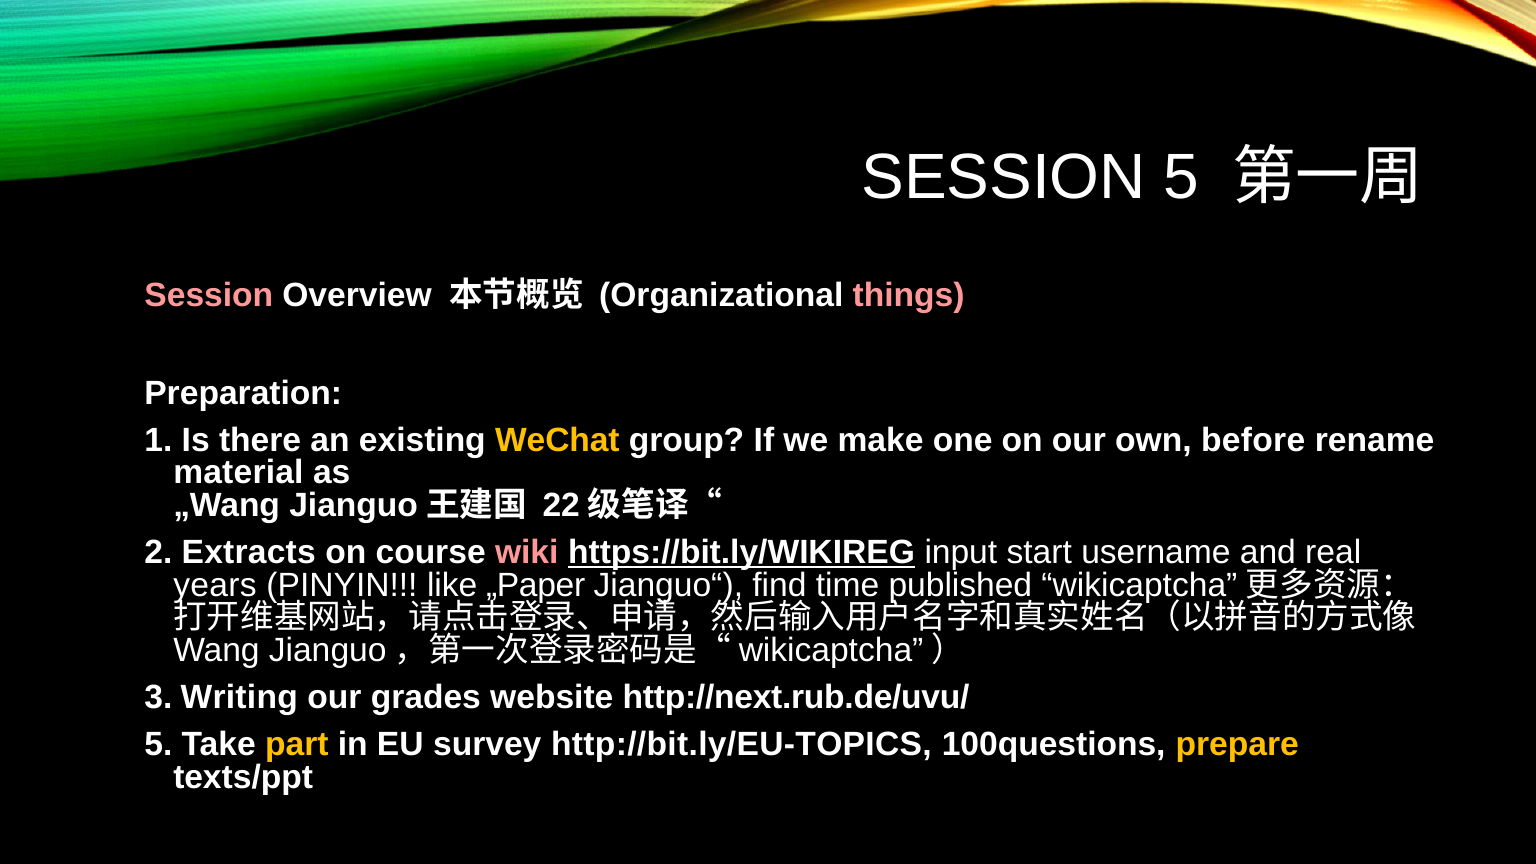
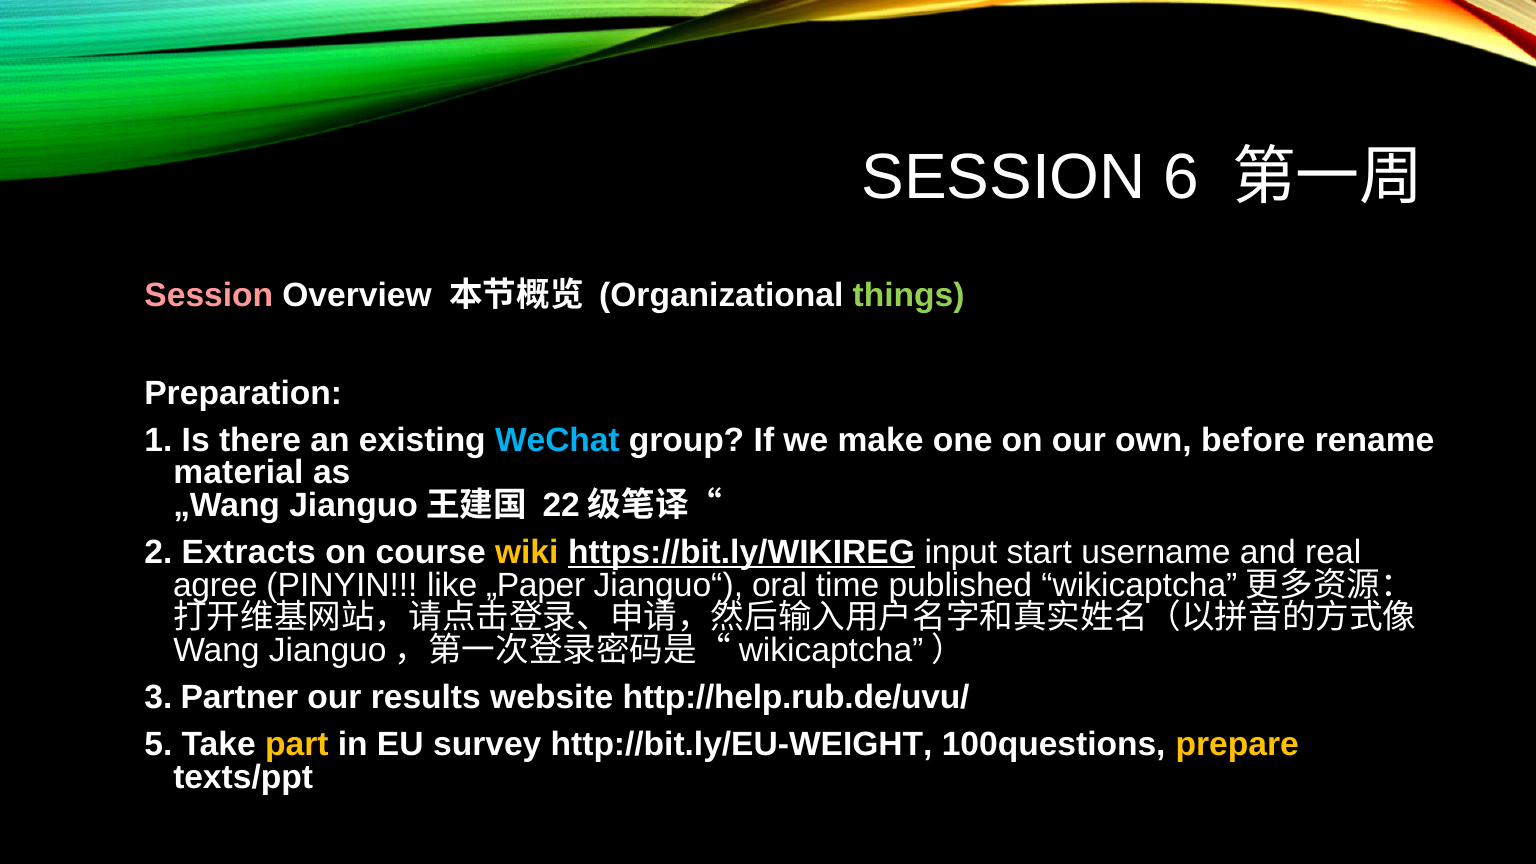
SESSION 5: 5 -> 6 (1181, 177)
things colour: pink -> light green (909, 296)
WeChat colour: yellow -> light blue (557, 440)
wiki colour: pink -> yellow (527, 553)
years: years -> agree (215, 585)
find: find -> oral (780, 585)
Writing: Writing -> Partner (239, 698)
grades: grades -> results (426, 698)
http://next.rub.de/uvu/: http://next.rub.de/uvu/ -> http://help.rub.de/uvu/ (796, 698)
http://bit.ly/EU-TOPICS: http://bit.ly/EU-TOPICS -> http://bit.ly/EU-WEIGHT (742, 745)
